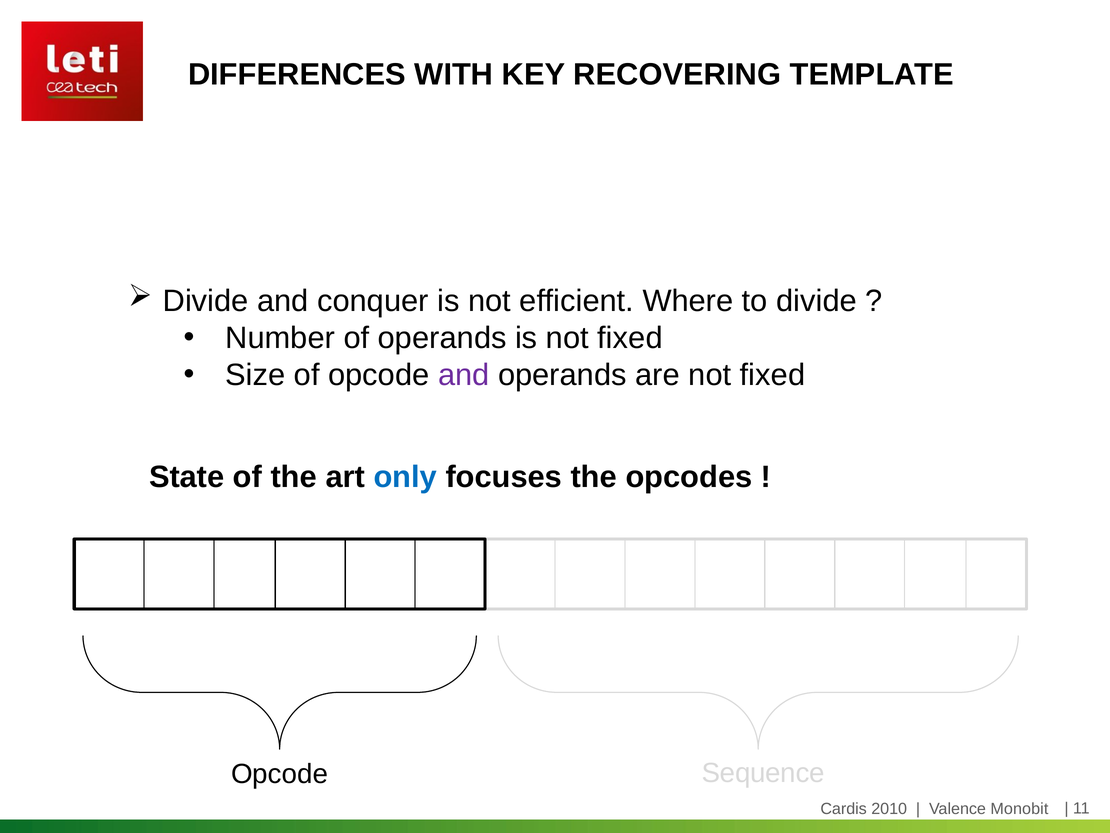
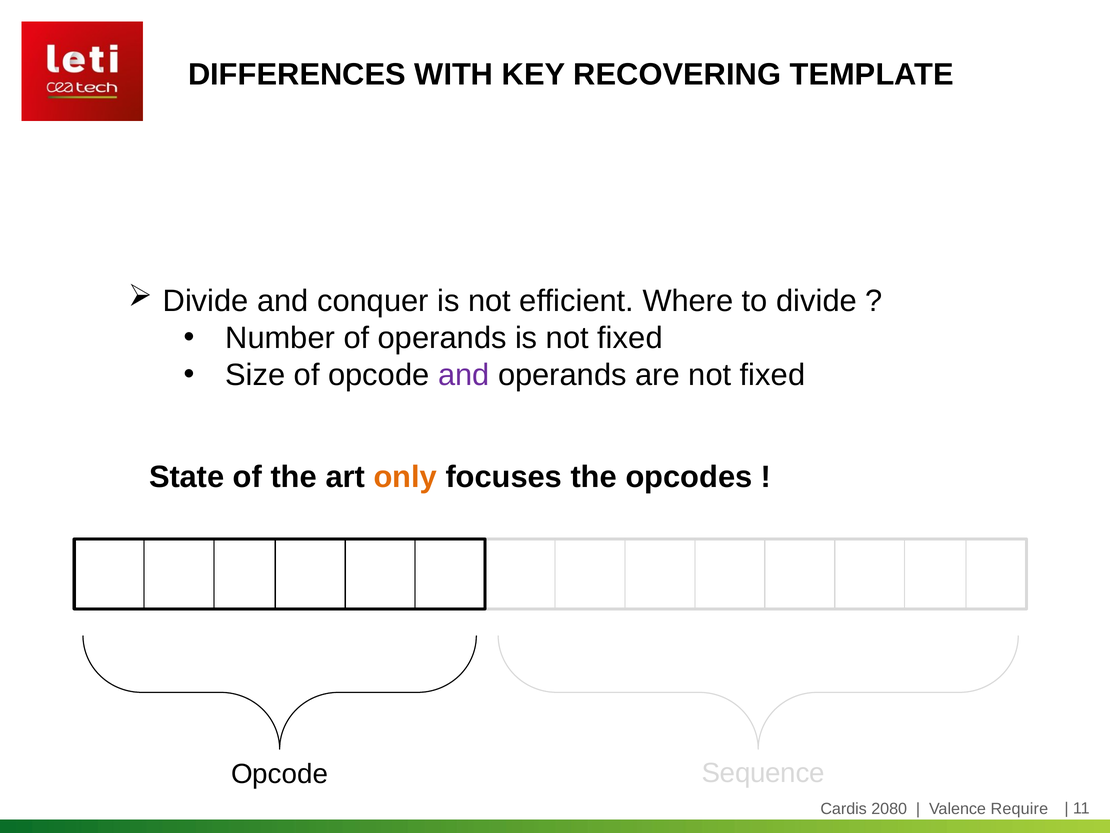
only colour: blue -> orange (405, 477)
2010: 2010 -> 2080 (889, 808)
Monobit: Monobit -> Require (1019, 808)
